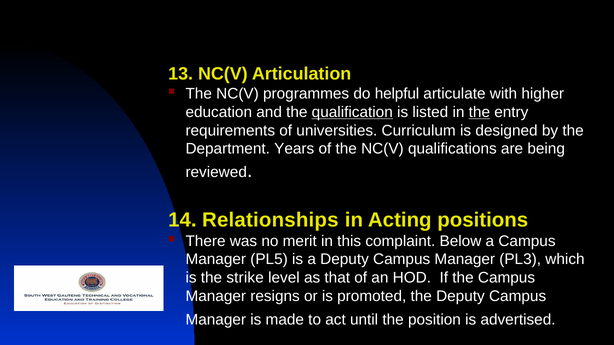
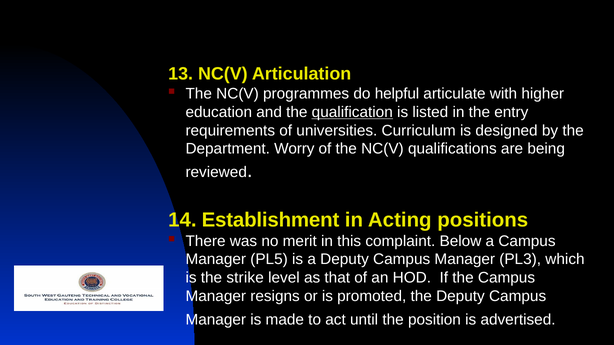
the underline: present -> none (479, 112)
Years: Years -> Worry (294, 149)
Relationships: Relationships -> Establishment (270, 220)
